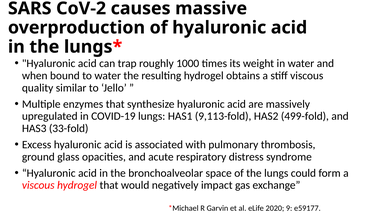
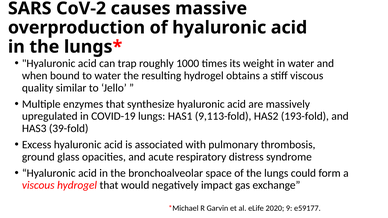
499-fold: 499-fold -> 193-fold (305, 116)
33-fold: 33-fold -> 39-fold (69, 129)
